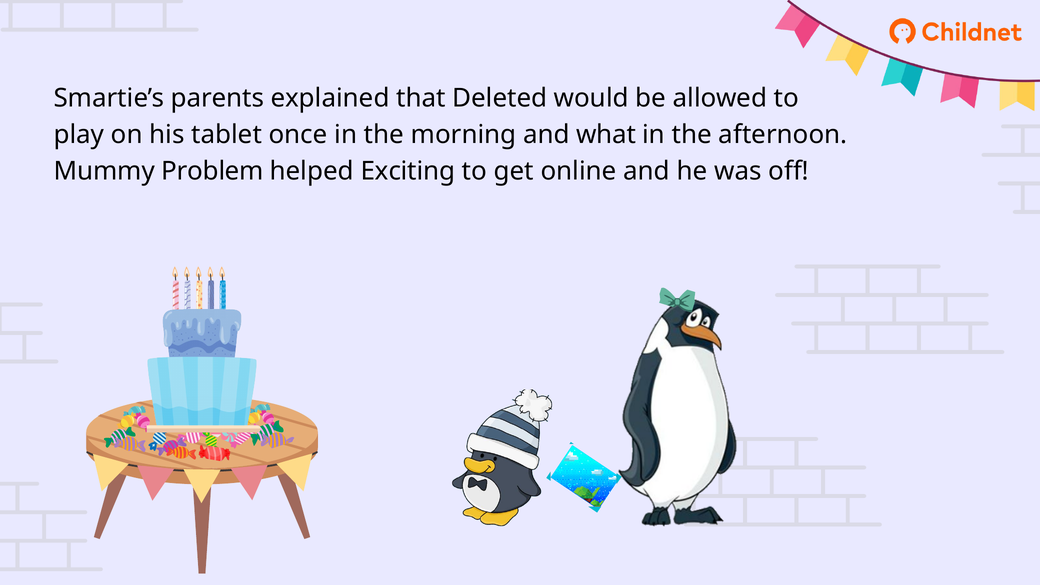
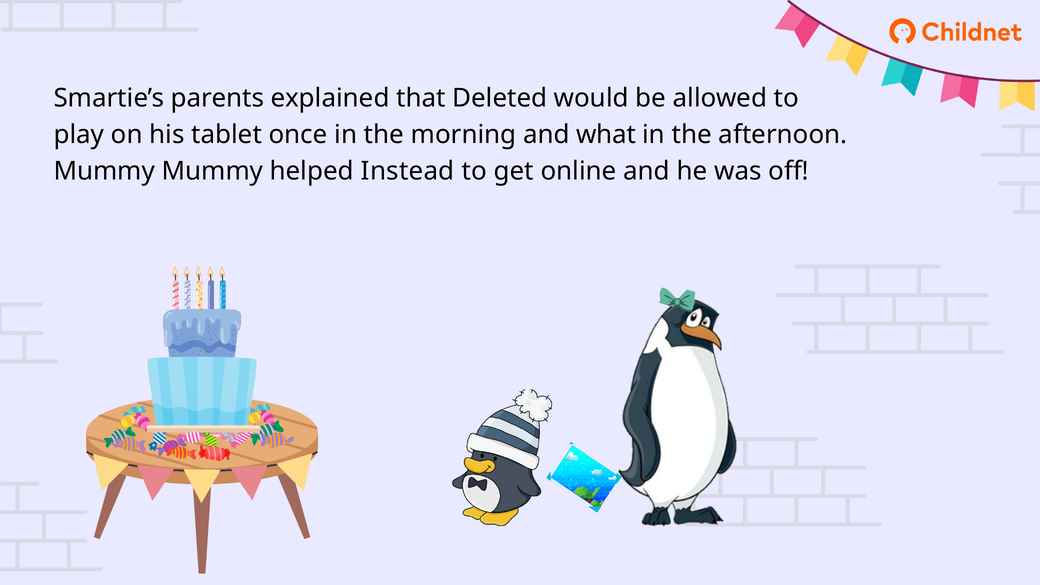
Mummy Problem: Problem -> Mummy (212, 171)
Exciting: Exciting -> Instead (408, 171)
